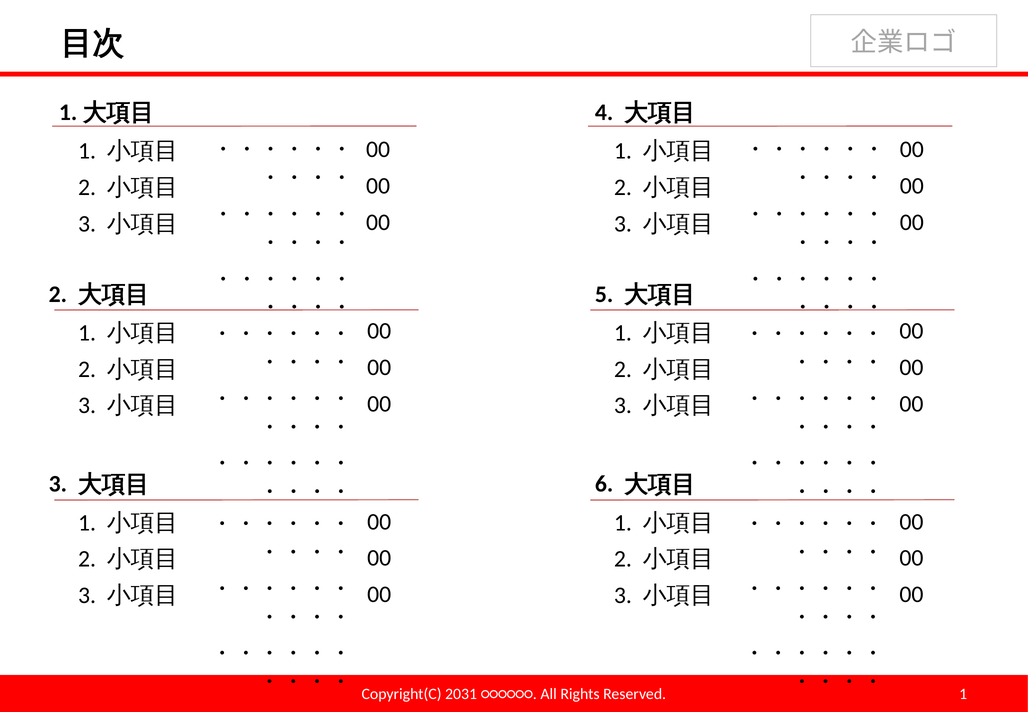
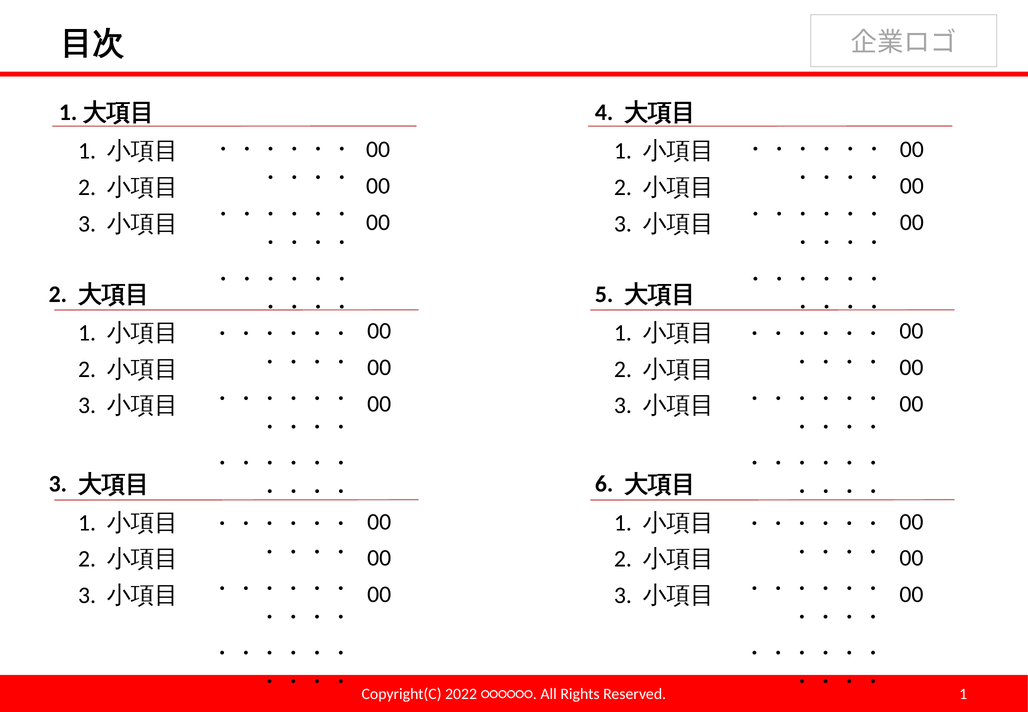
2031: 2031 -> 2022 (461, 694)
